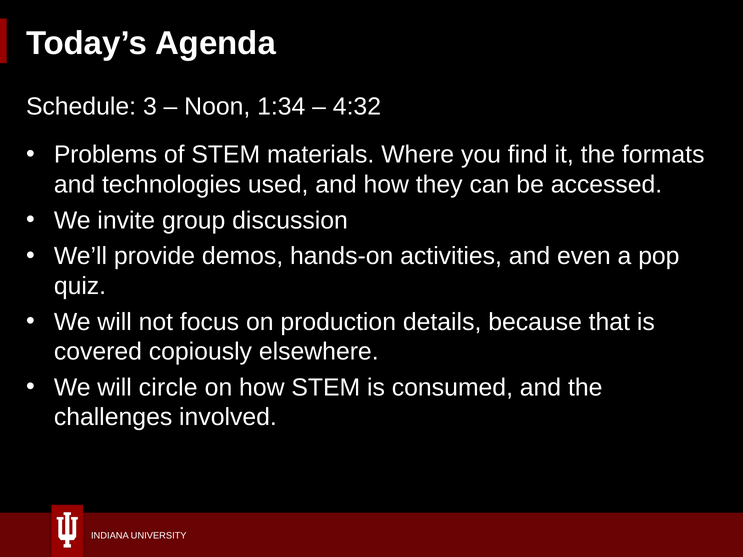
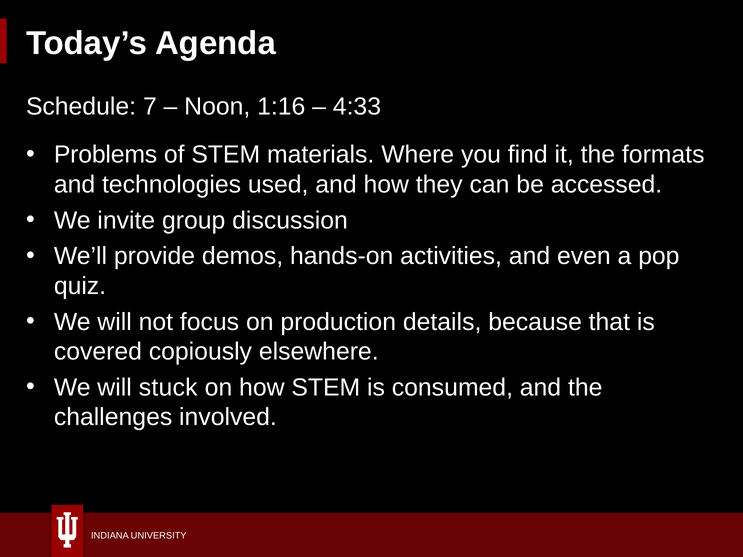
3: 3 -> 7 (150, 106)
1:34: 1:34 -> 1:16 (281, 106)
4:32: 4:32 -> 4:33 (357, 106)
circle: circle -> stuck (168, 388)
